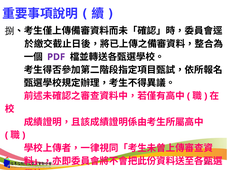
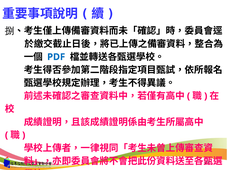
PDF colour: purple -> blue (56, 57)
